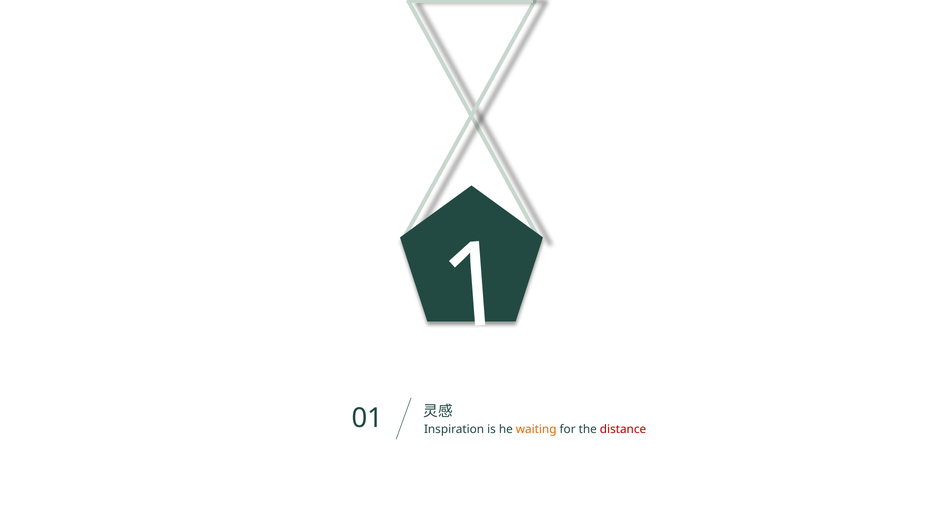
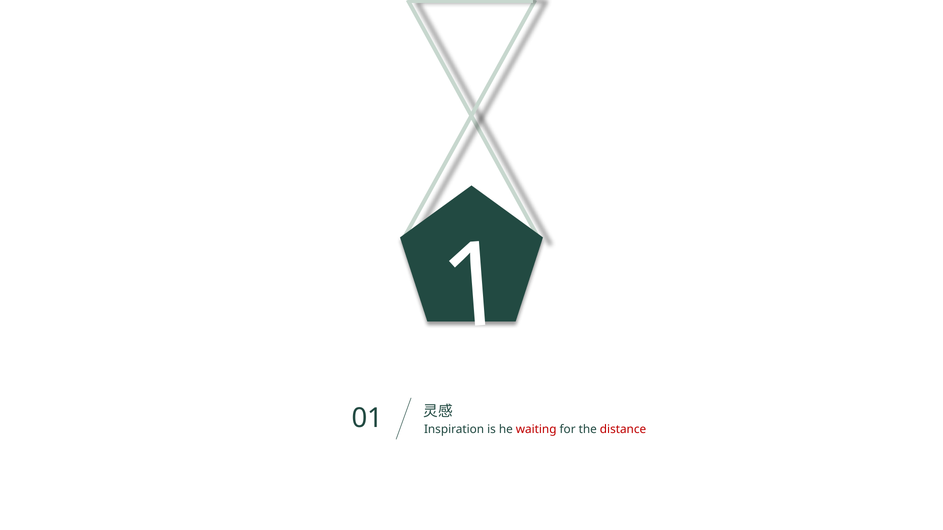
waiting colour: orange -> red (536, 430)
